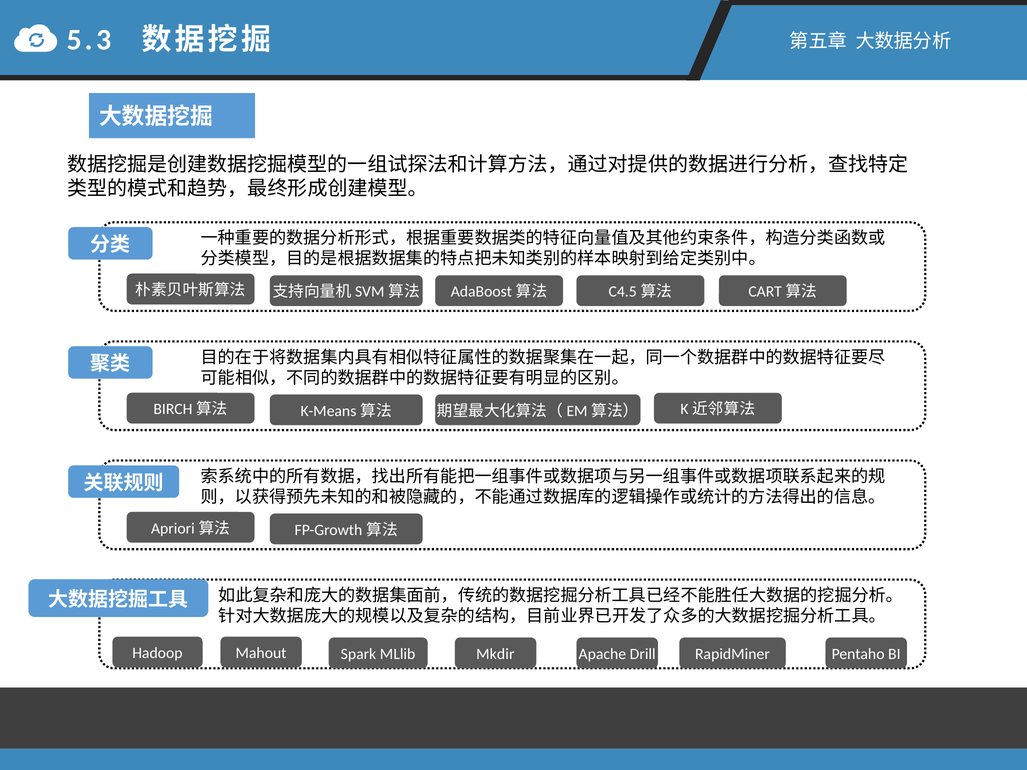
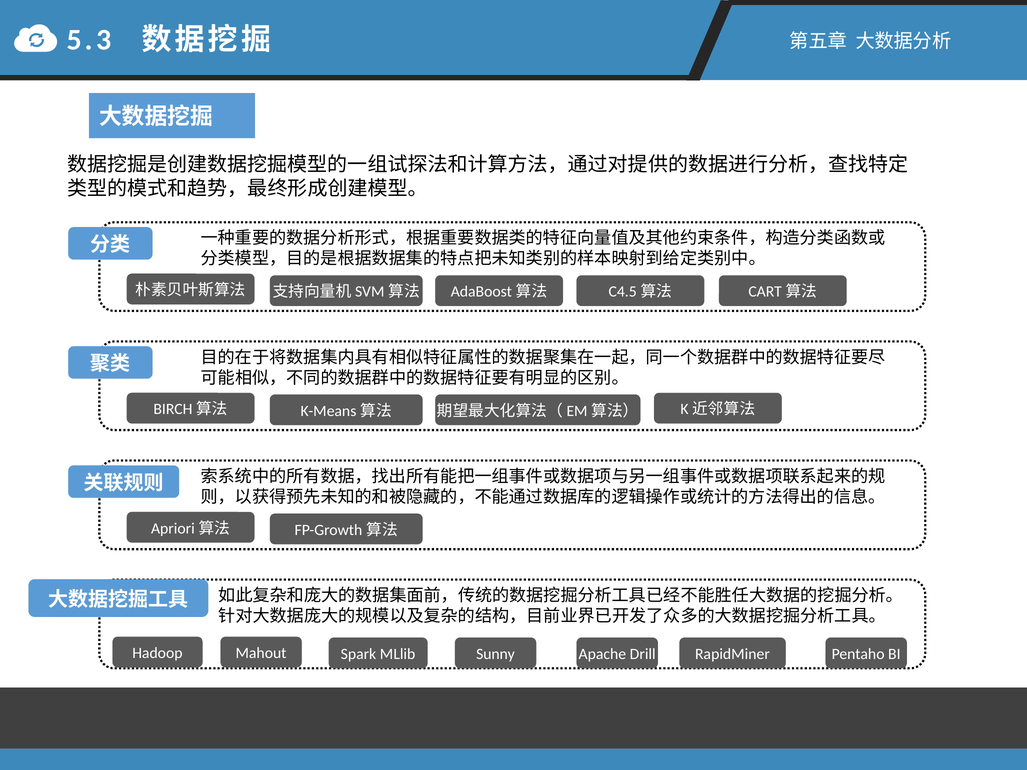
Mkdir: Mkdir -> Sunny (495, 654)
